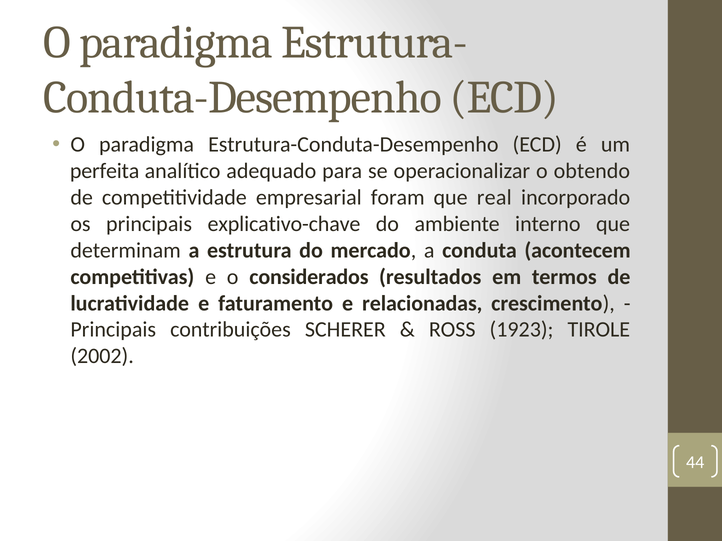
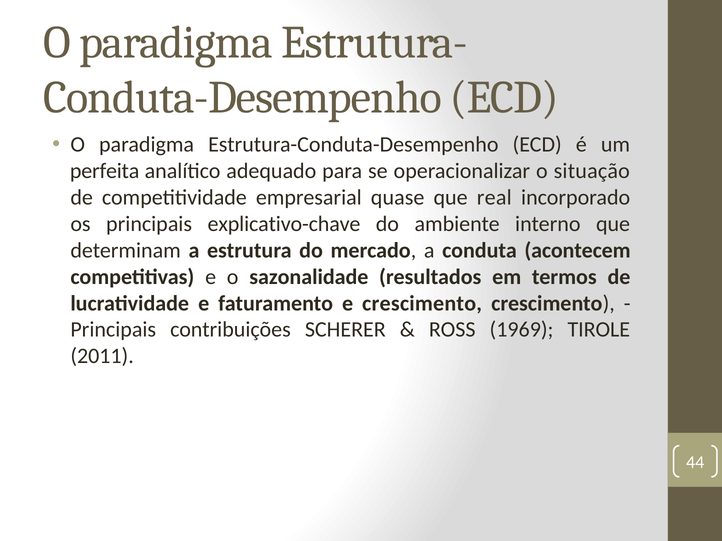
obtendo: obtendo -> situação (592, 171)
foram: foram -> quase (398, 198)
considerados: considerados -> sazonalidade (309, 277)
e relacionadas: relacionadas -> crescimento (422, 304)
1923: 1923 -> 1969 (522, 330)
2002: 2002 -> 2011 (102, 356)
